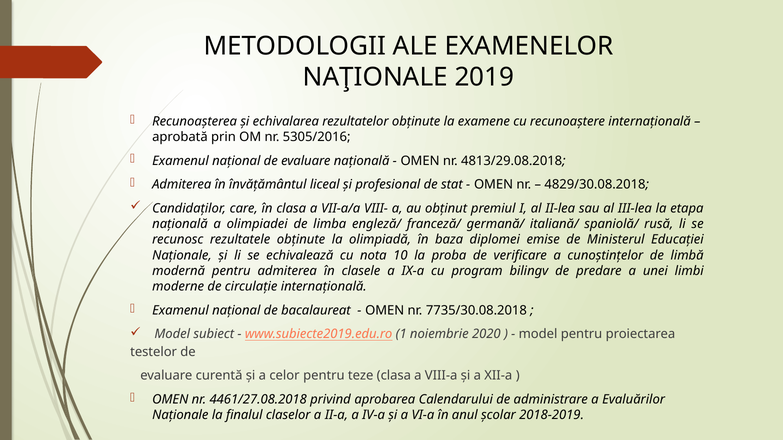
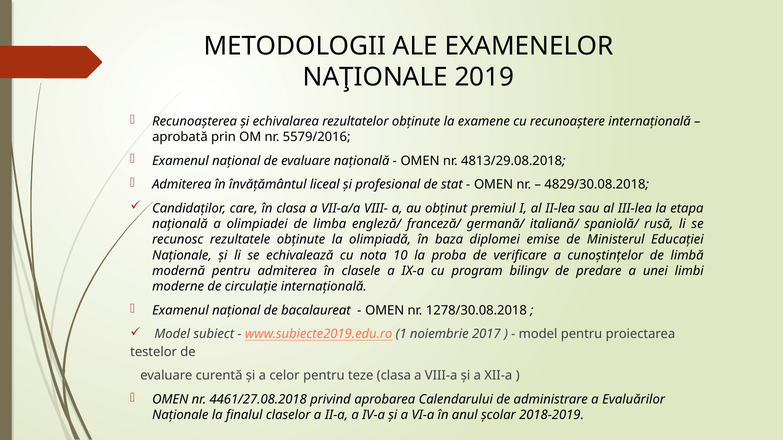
5305/2016: 5305/2016 -> 5579/2016 (317, 137)
7735/30.08.2018: 7735/30.08.2018 -> 1278/30.08.2018 (476, 311)
2020: 2020 -> 2017 (486, 334)
